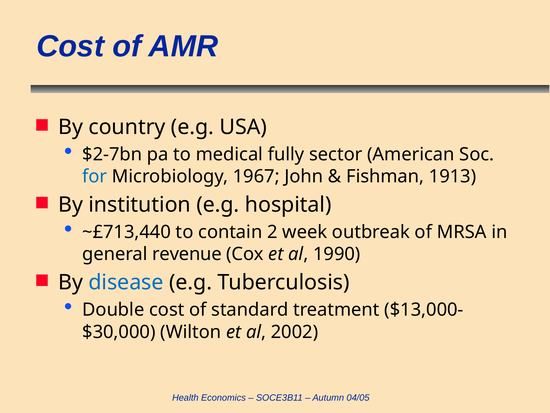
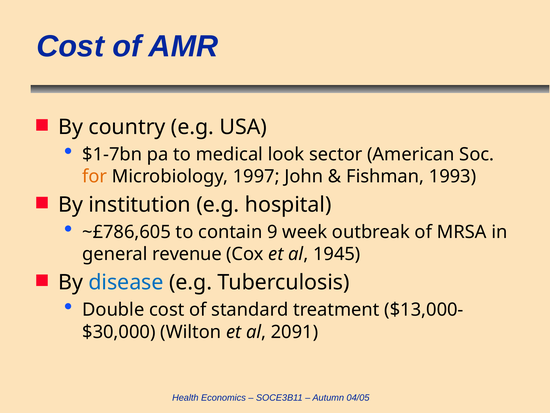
$2-7bn: $2-7bn -> $1-7bn (112, 154)
fully: fully -> look (286, 154)
for colour: blue -> orange (95, 176)
1967: 1967 -> 1997 (256, 176)
1913: 1913 -> 1993 (453, 176)
~£713,440: ~£713,440 -> ~£786,605 (127, 232)
2: 2 -> 9 (272, 232)
1990: 1990 -> 1945 (337, 254)
2002: 2002 -> 2091 (294, 332)
